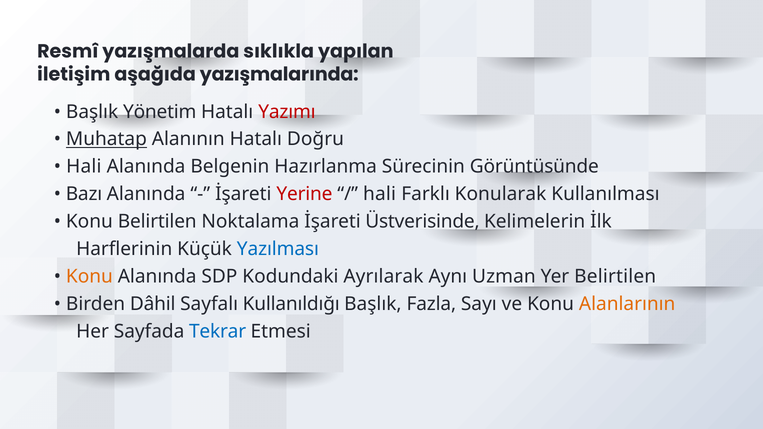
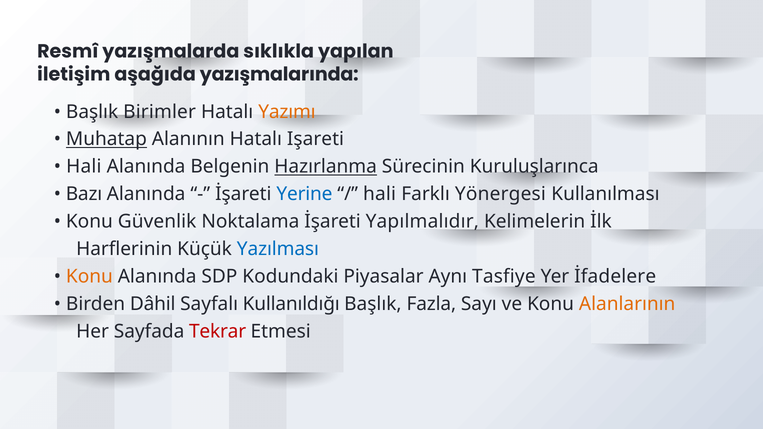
Yönetim: Yönetim -> Birimler (160, 112)
Yazımı colour: red -> orange (287, 112)
Doğru: Doğru -> Işareti (315, 139)
Hazırlanma underline: none -> present (326, 167)
Görüntüsünde: Görüntüsünde -> Kuruluşlarınca (534, 167)
Yerine colour: red -> blue (304, 194)
Konularak: Konularak -> Yönergesi (500, 194)
Konu Belirtilen: Belirtilen -> Güvenlik (157, 222)
Üstverisinde: Üstverisinde -> Yapılmalıdır (422, 222)
Ayrılarak: Ayrılarak -> Piyasalar (383, 277)
Uzman: Uzman -> Tasfiye (504, 277)
Yer Belirtilen: Belirtilen -> İfadelere (615, 277)
Tekrar colour: blue -> red (218, 331)
